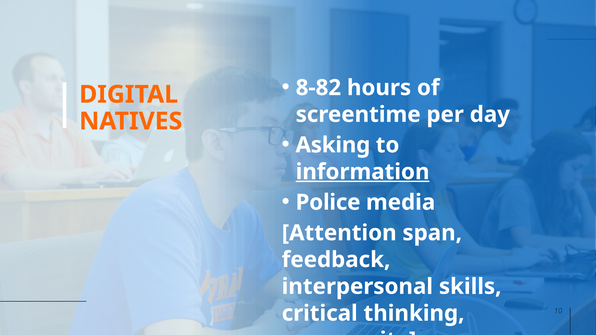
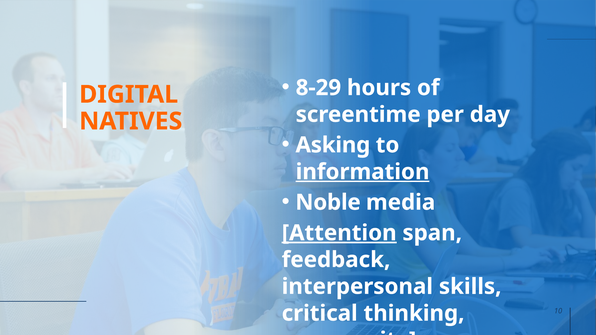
8-82: 8-82 -> 8-29 (318, 88)
Police: Police -> Noble (328, 203)
Attention underline: none -> present (339, 233)
